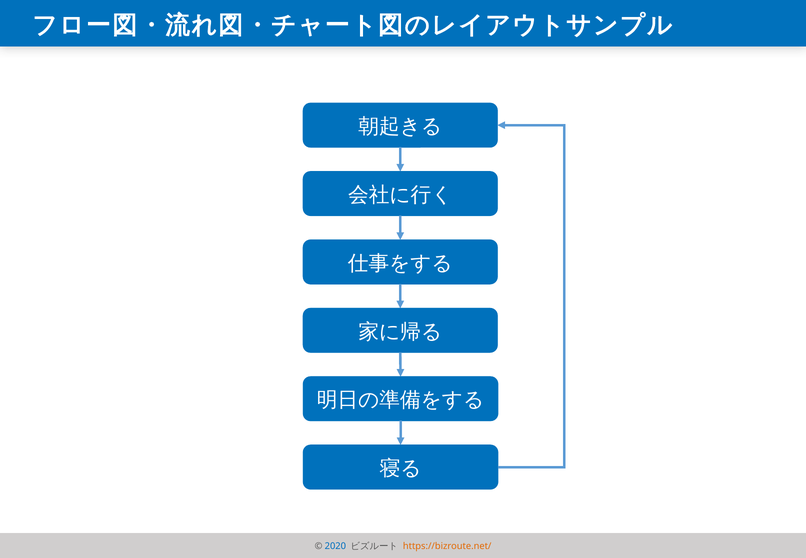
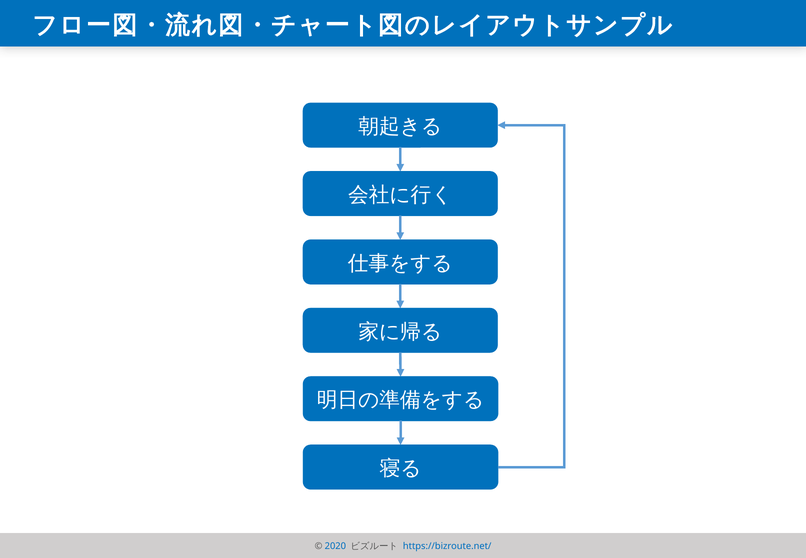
https://bizroute.net/ colour: orange -> blue (447, 546)
